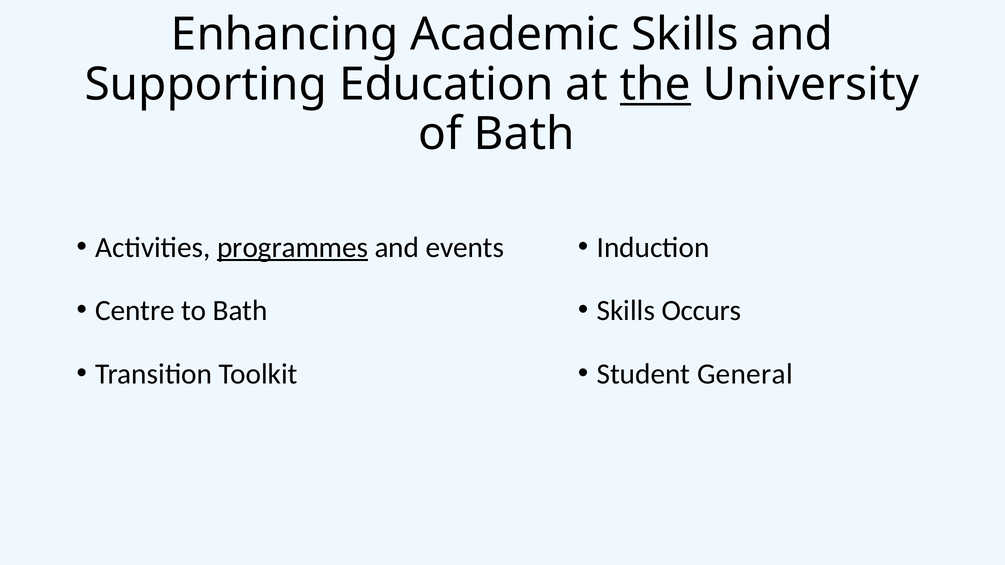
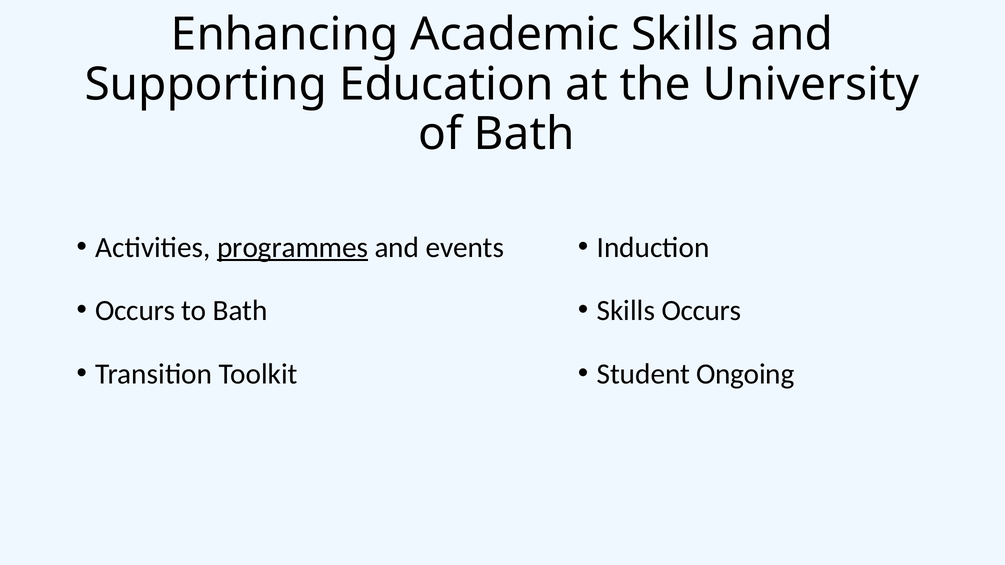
the underline: present -> none (655, 84)
Centre: Centre -> Occurs (135, 311)
General: General -> Ongoing (745, 374)
